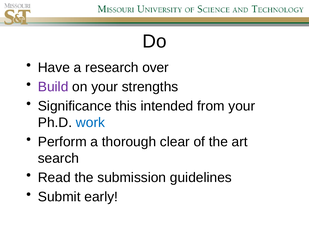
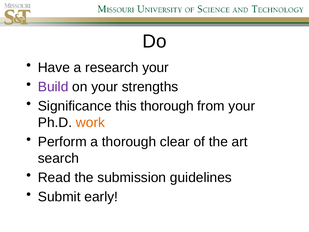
research over: over -> your (155, 67)
this intended: intended -> thorough (167, 106)
work colour: blue -> orange (90, 122)
